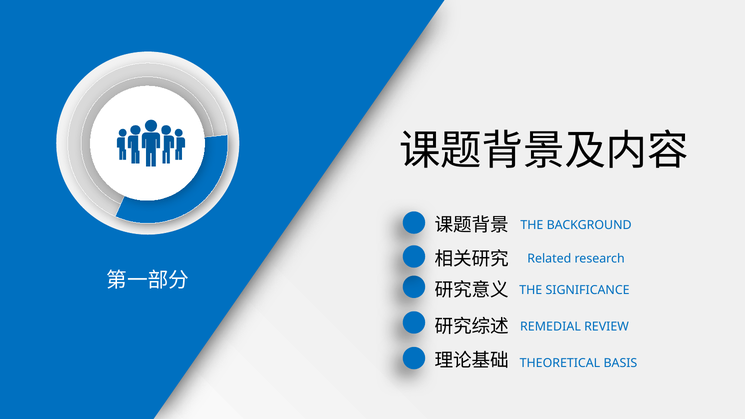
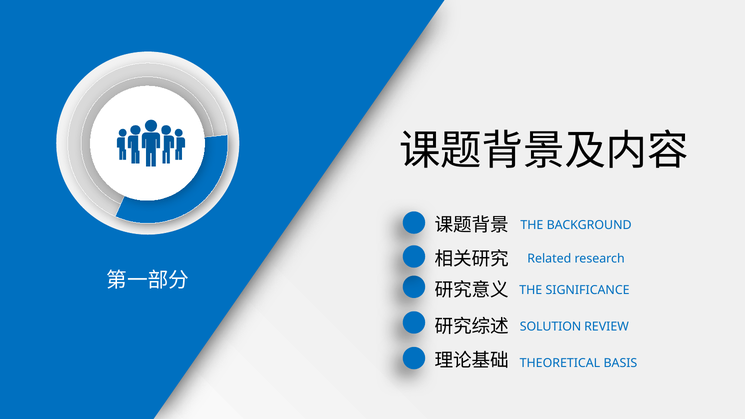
REMEDIAL: REMEDIAL -> SOLUTION (551, 327)
